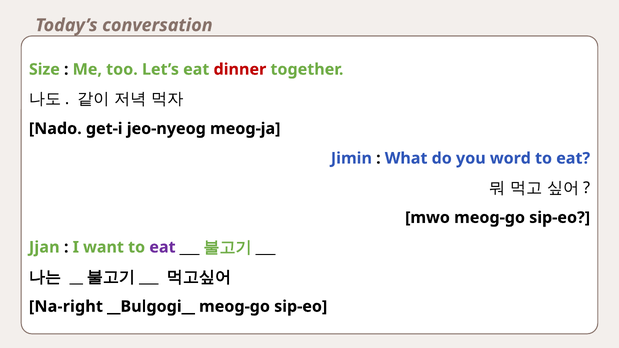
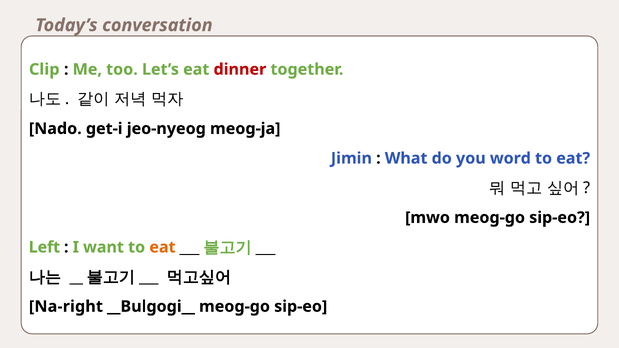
Size: Size -> Clip (44, 69)
Jjan: Jjan -> Left (44, 247)
eat colour: purple -> orange (162, 247)
